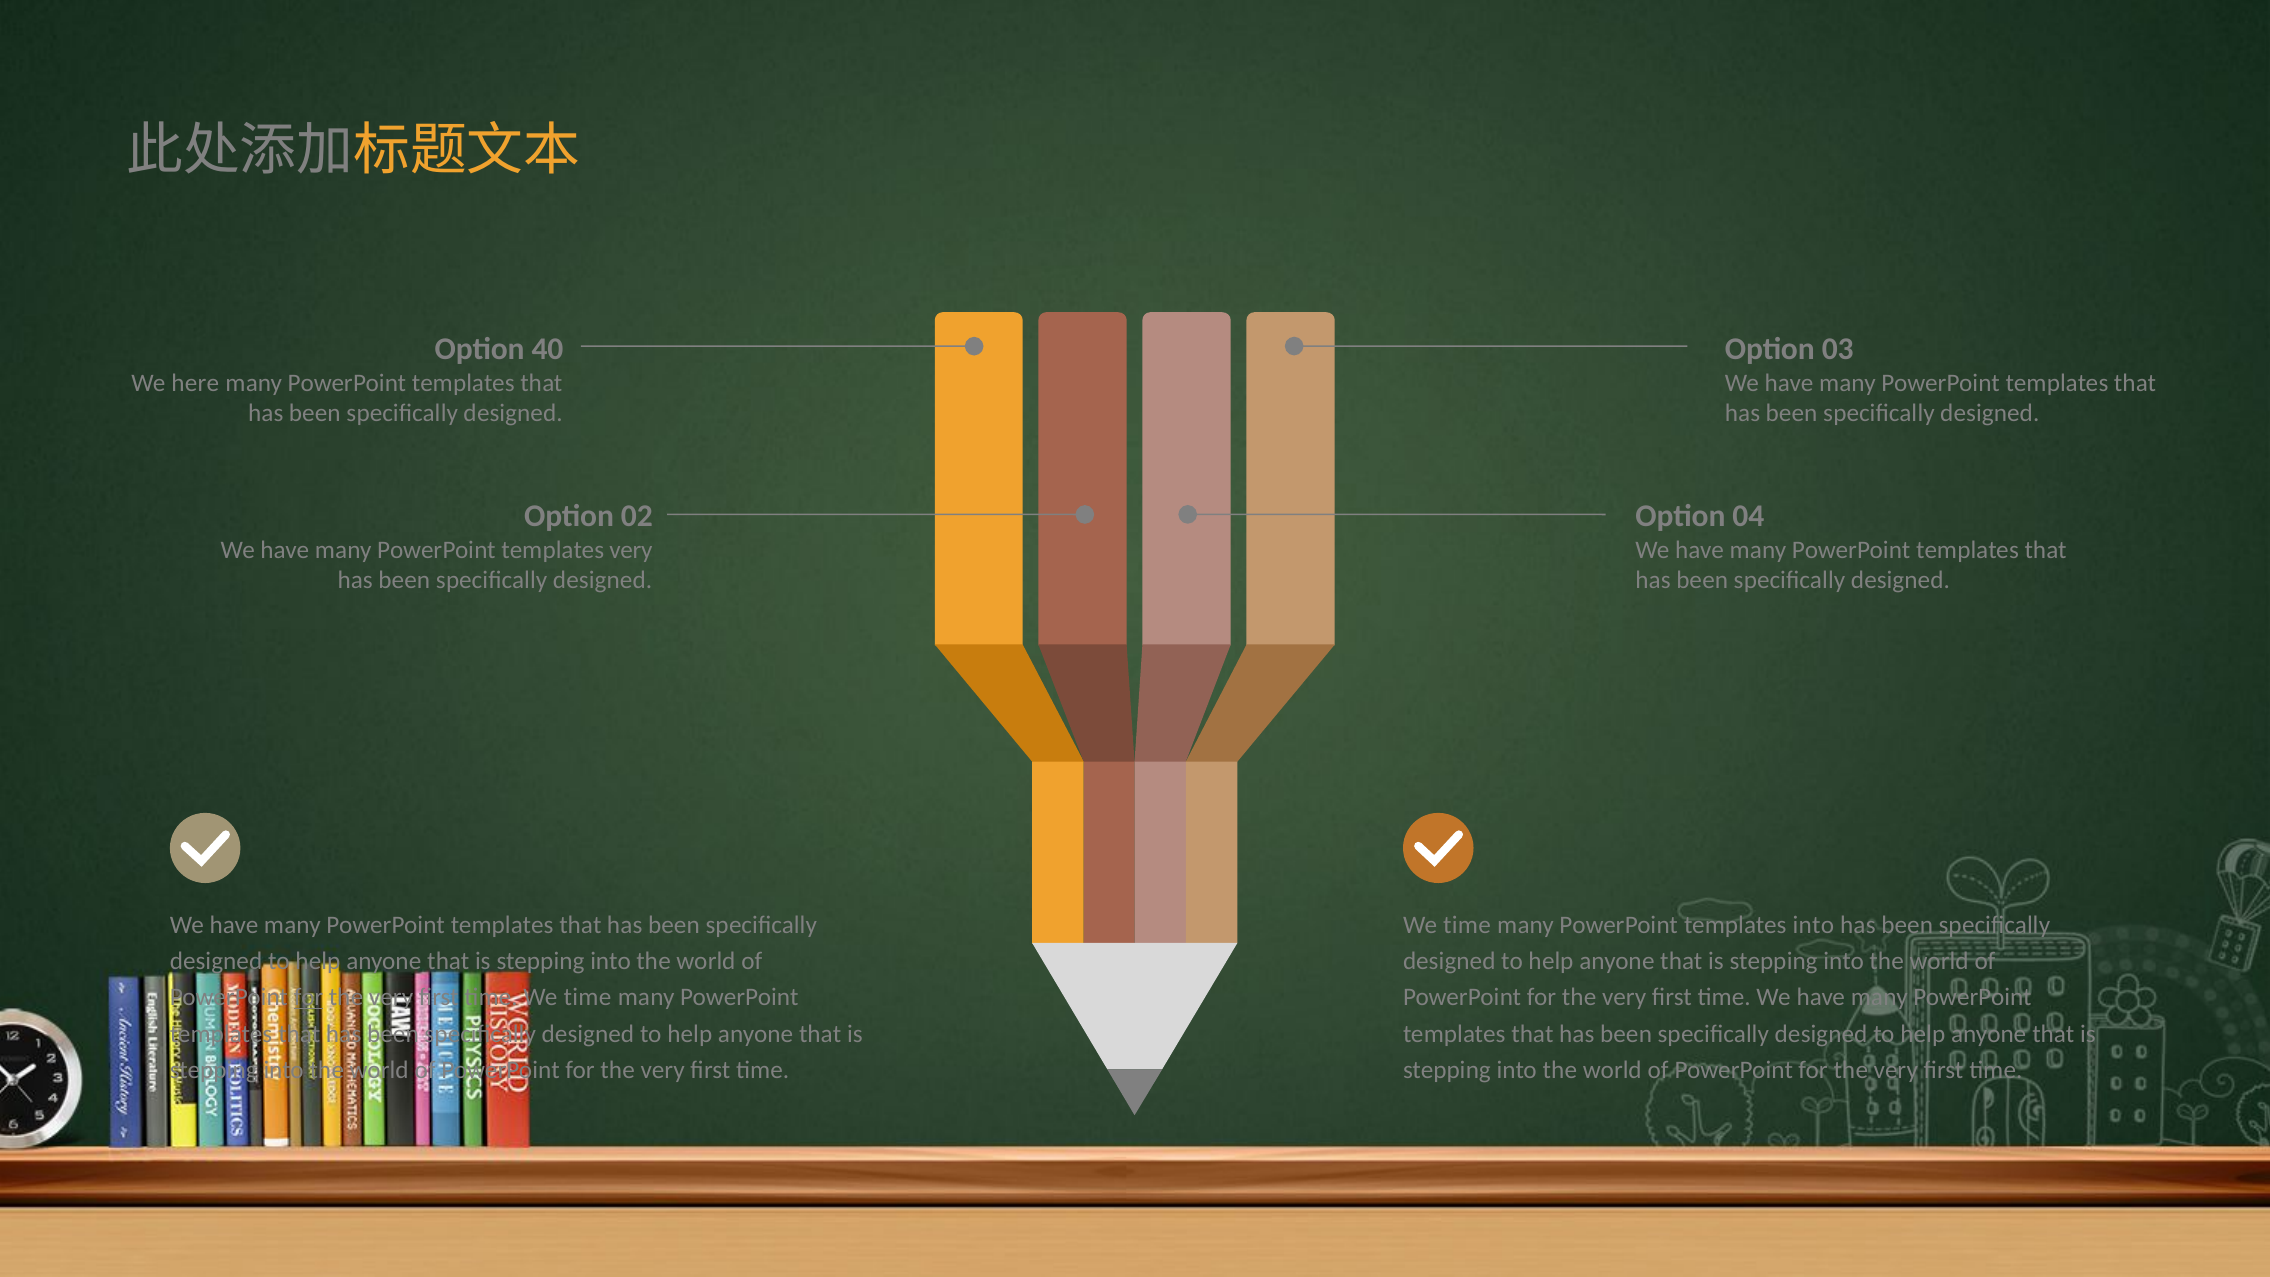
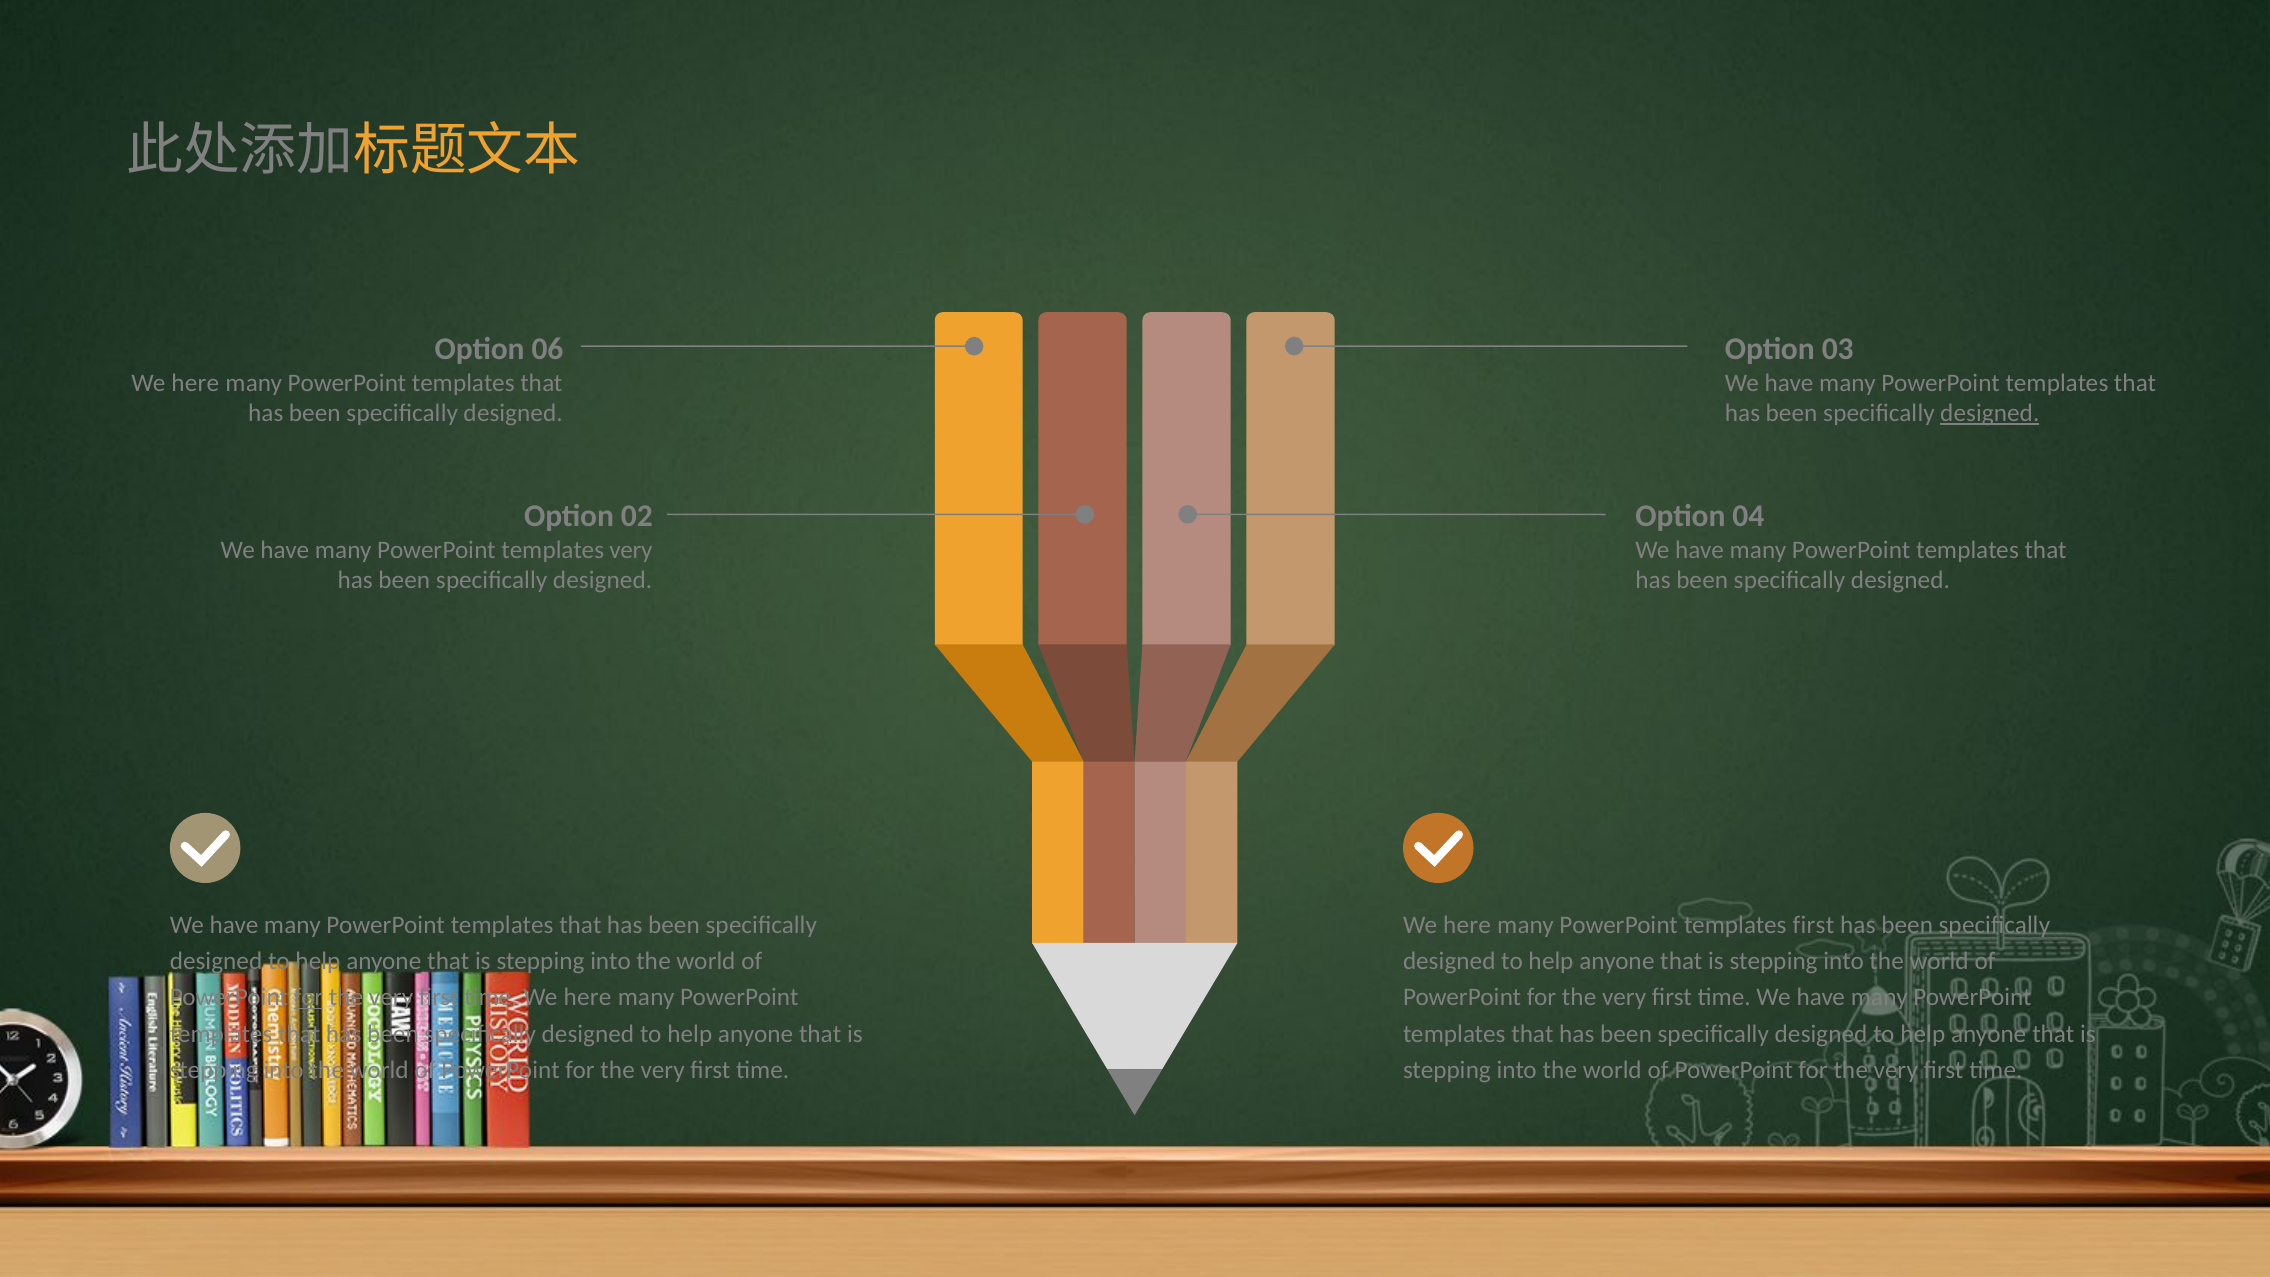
40: 40 -> 06 (547, 349)
designed underline: none -> present (1990, 413)
time: time -> here (1467, 925)
templates into: into -> first (1813, 925)
time: time -> here (587, 998)
